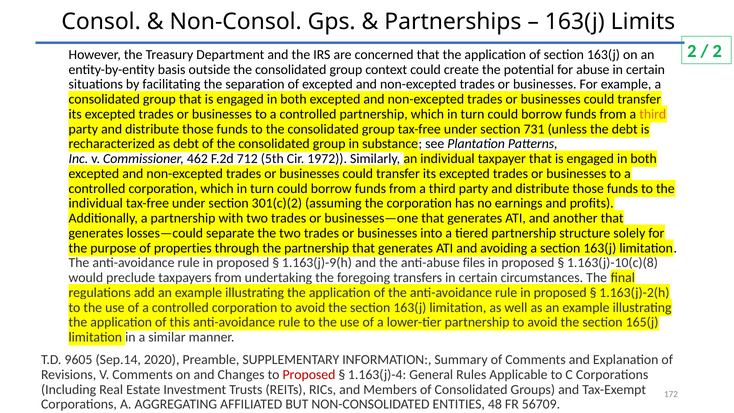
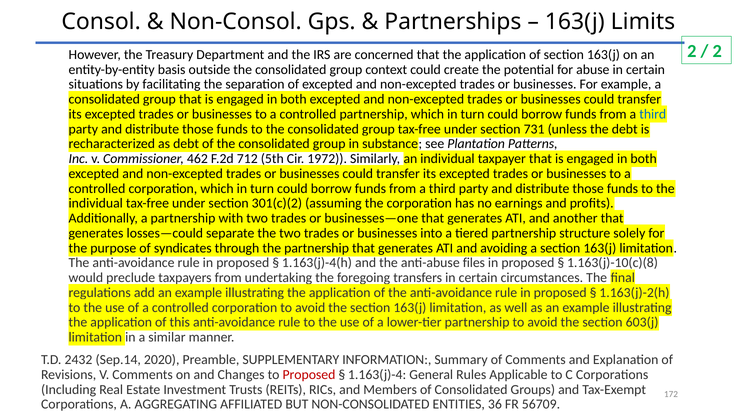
third colour: orange -> blue (653, 114)
properties: properties -> syndicates (183, 248)
1.163(j)-9(h: 1.163(j)-9(h -> 1.163(j)-4(h (317, 263)
165(j: 165(j -> 603(j (642, 322)
9605: 9605 -> 2432 (78, 360)
48: 48 -> 36 (495, 404)
